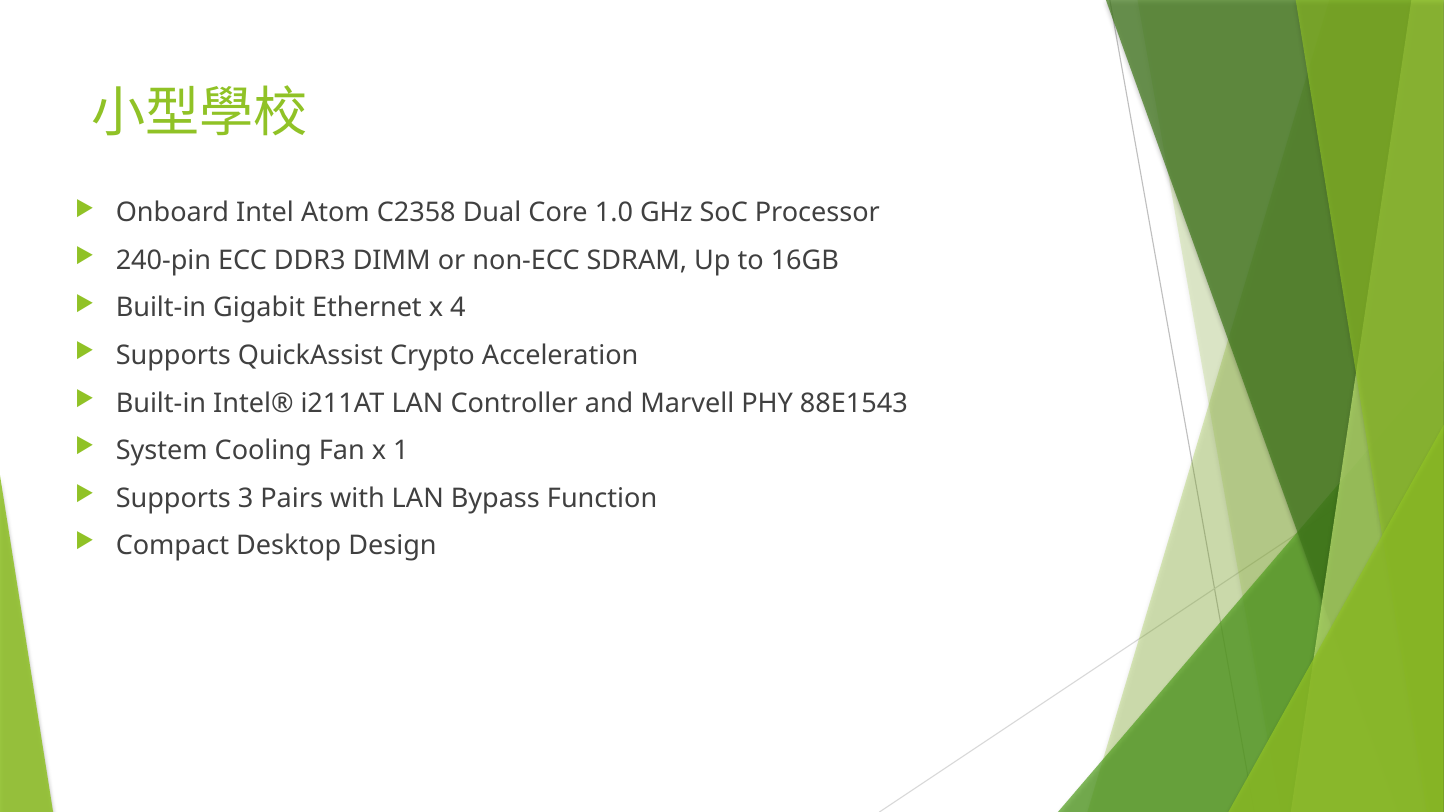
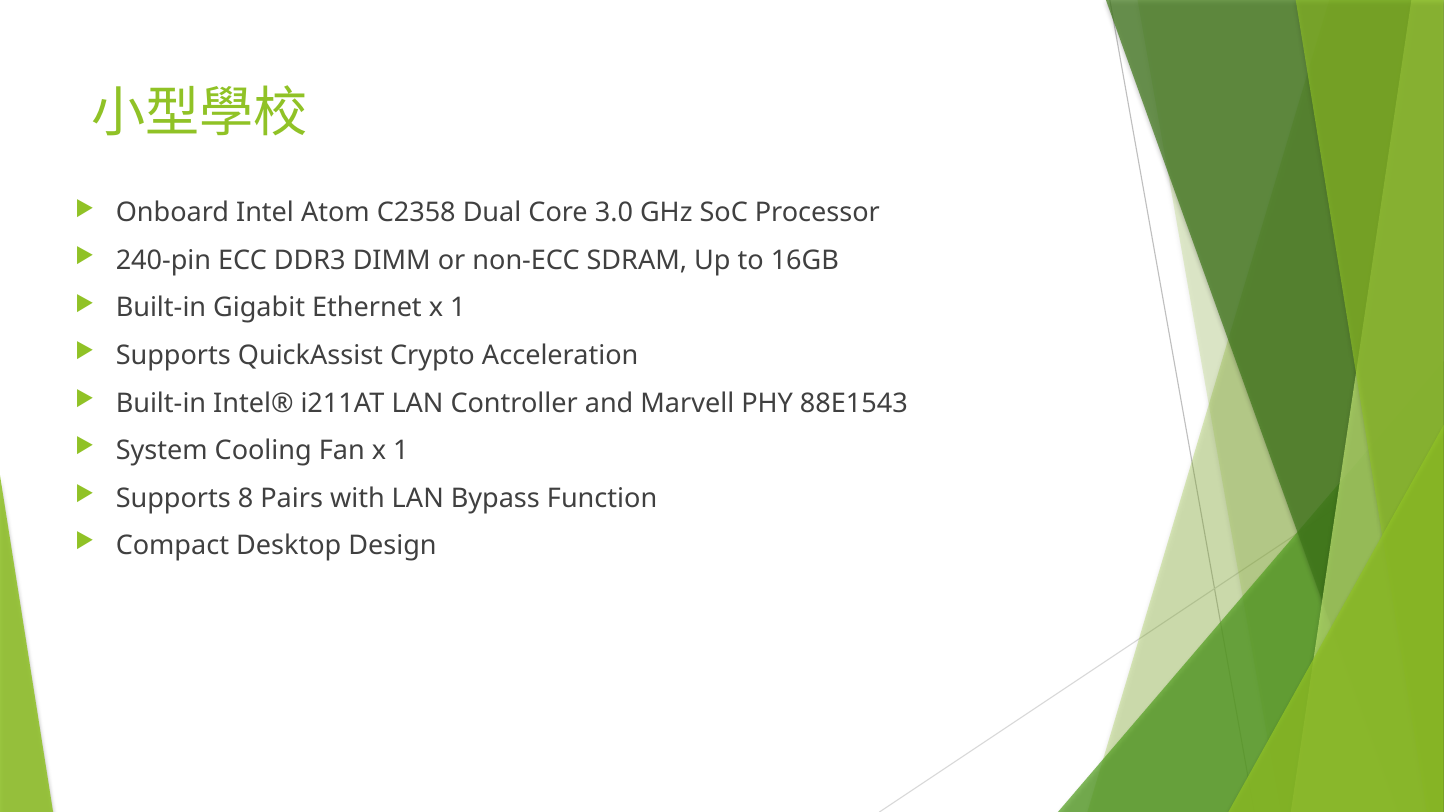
1.0: 1.0 -> 3.0 (614, 213)
Ethernet x 4: 4 -> 1 (458, 308)
3: 3 -> 8 (246, 498)
